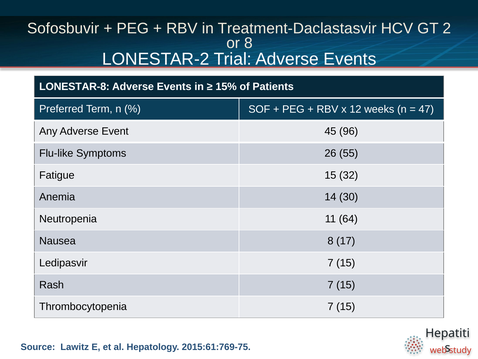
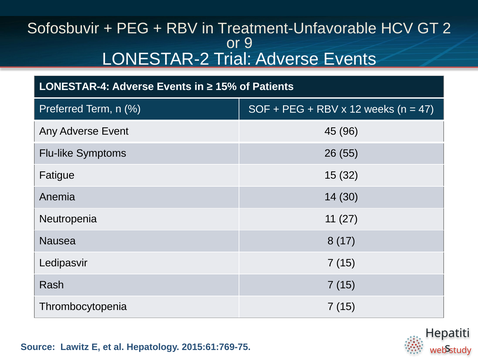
Treatment-Daclastasvir: Treatment-Daclastasvir -> Treatment-Unfavorable (297, 28)
or 8: 8 -> 9 (248, 43)
LONESTAR-8: LONESTAR-8 -> LONESTAR-4 (74, 87)
64: 64 -> 27 (348, 219)
